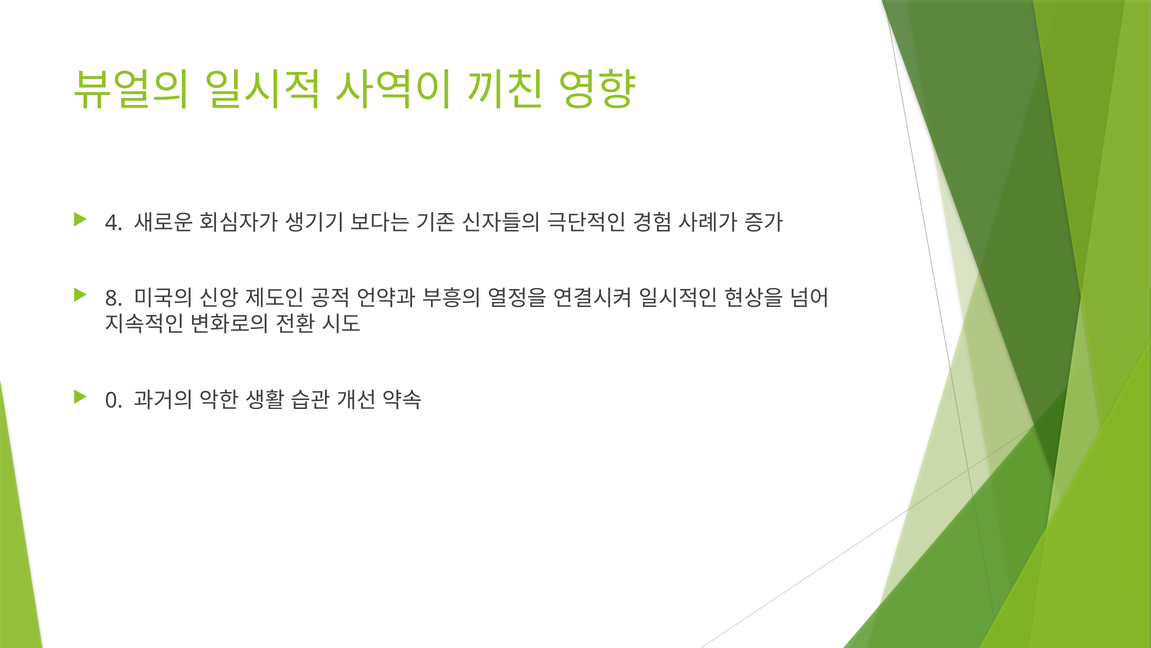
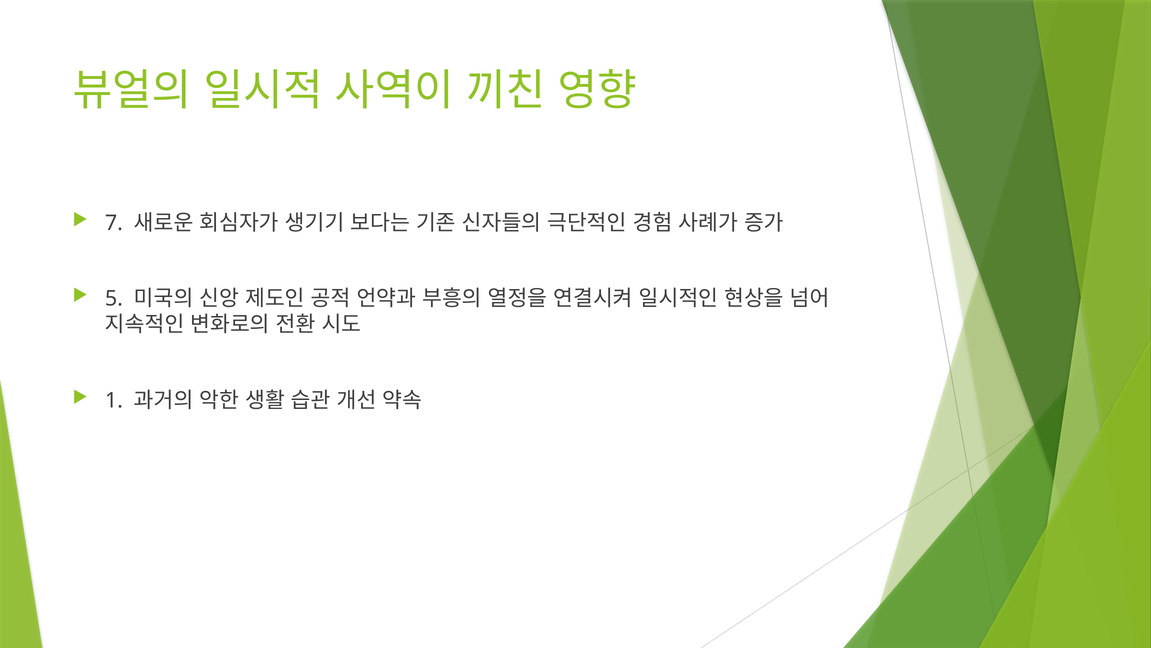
4: 4 -> 7 (114, 223)
8: 8 -> 5 (114, 299)
0: 0 -> 1 (114, 400)
